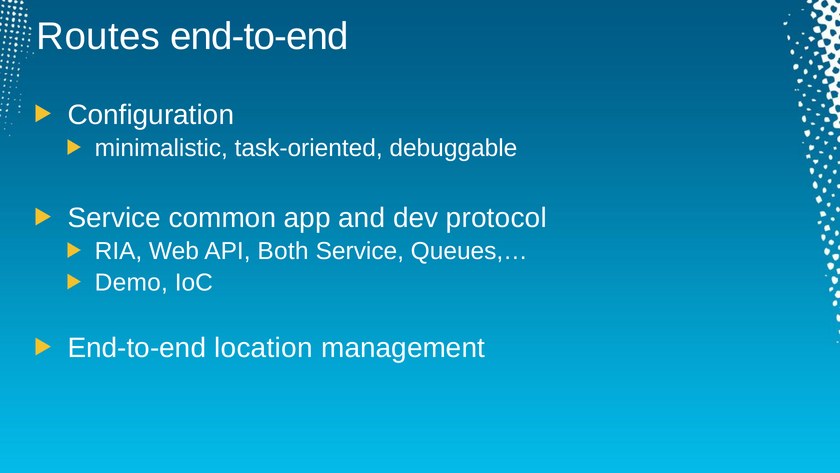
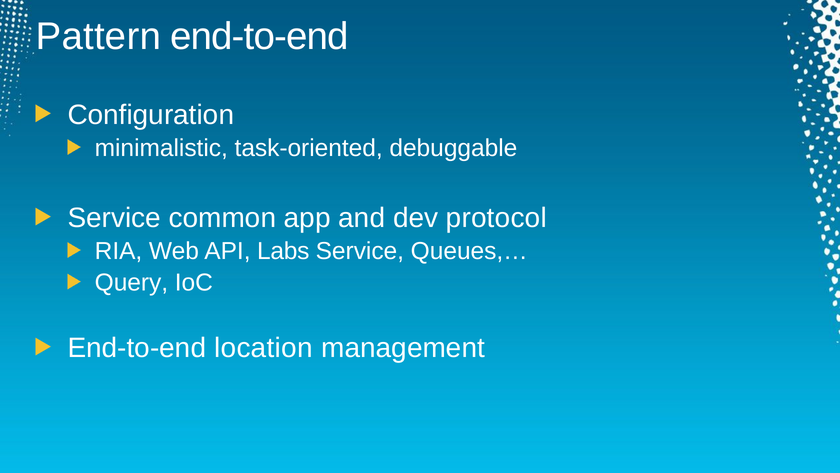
Routes: Routes -> Pattern (98, 36)
Both: Both -> Labs (283, 251)
Demo: Demo -> Query (131, 283)
